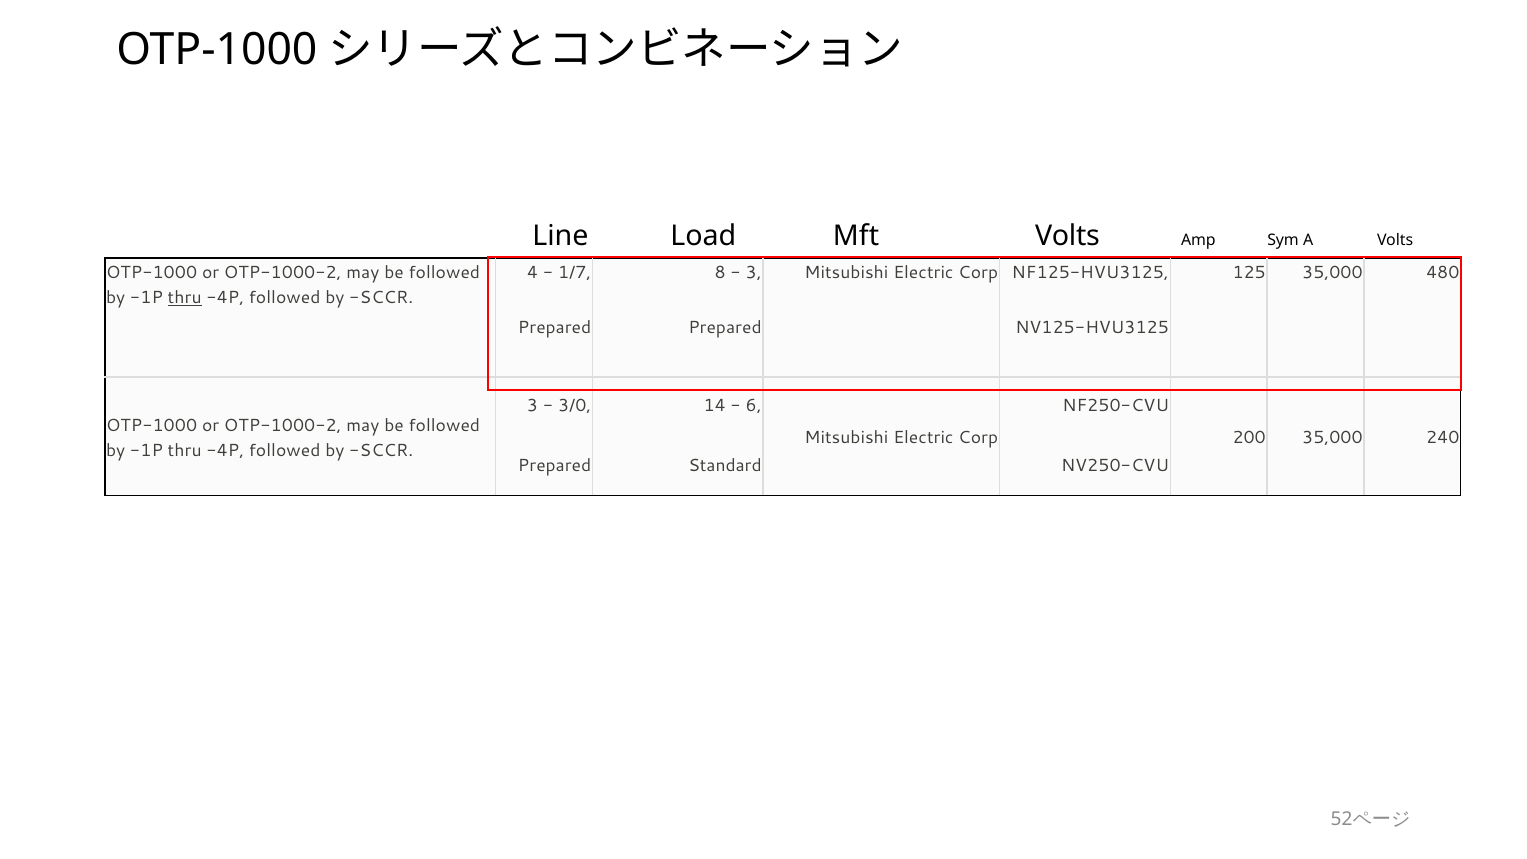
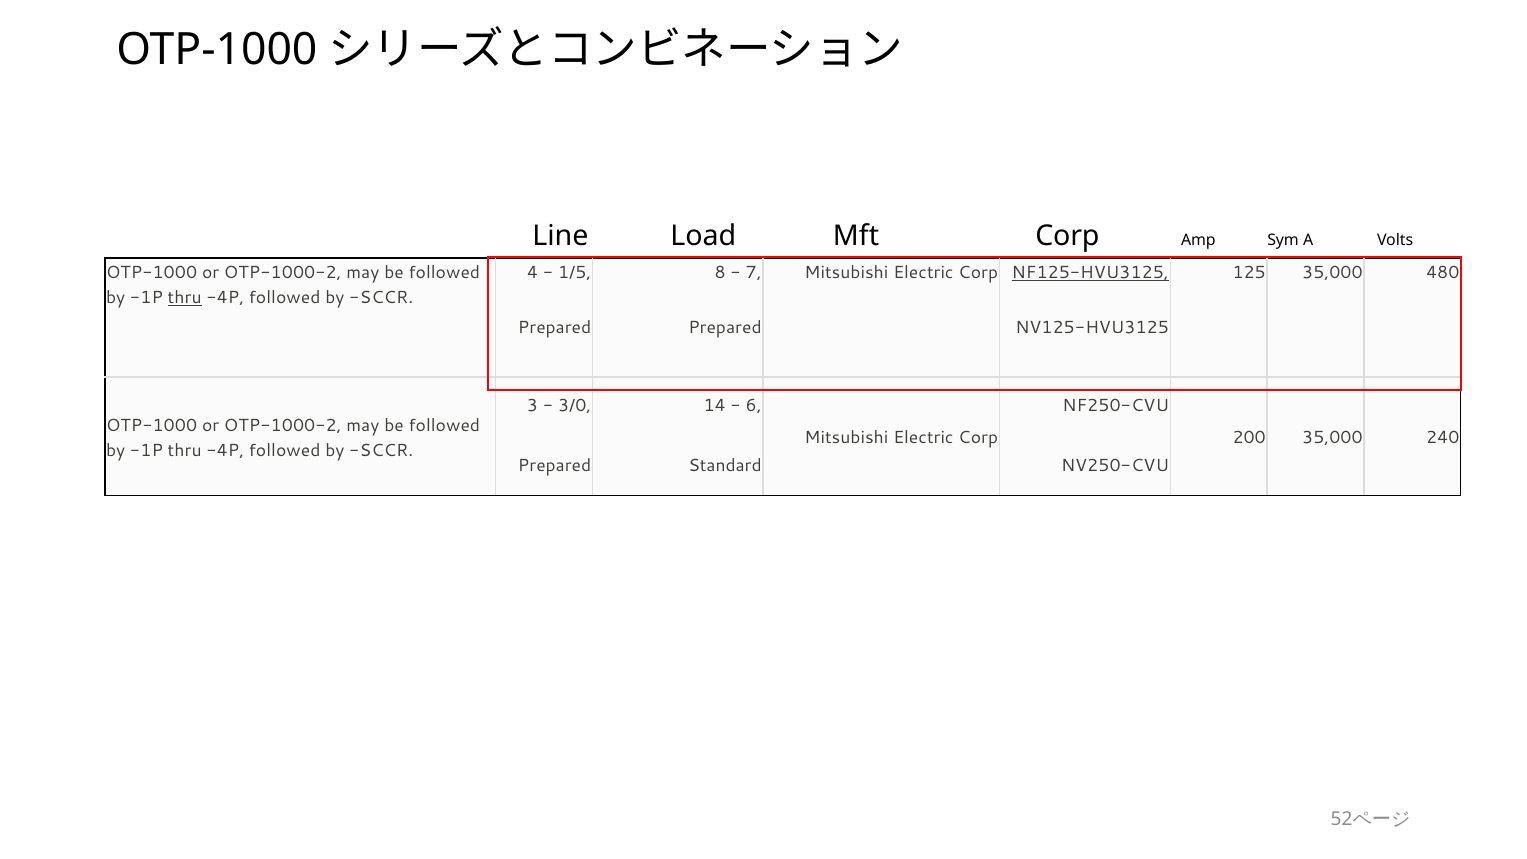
Mft Volts: Volts -> Corp (1067, 236)
1/7: 1/7 -> 1/5 (575, 273)
3: 3 -> 7 (754, 273)
NF125-HVU3125 underline: none -> present (1090, 273)
